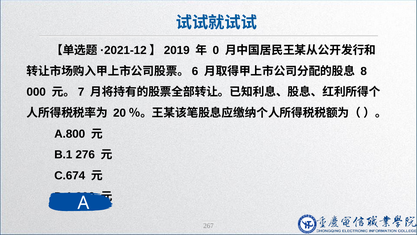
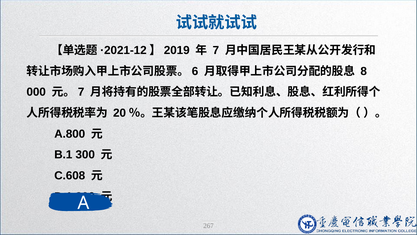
0: 0 -> 7 (216, 50)
276: 276 -> 300 (85, 154)
C.674: C.674 -> C.608 (70, 175)
